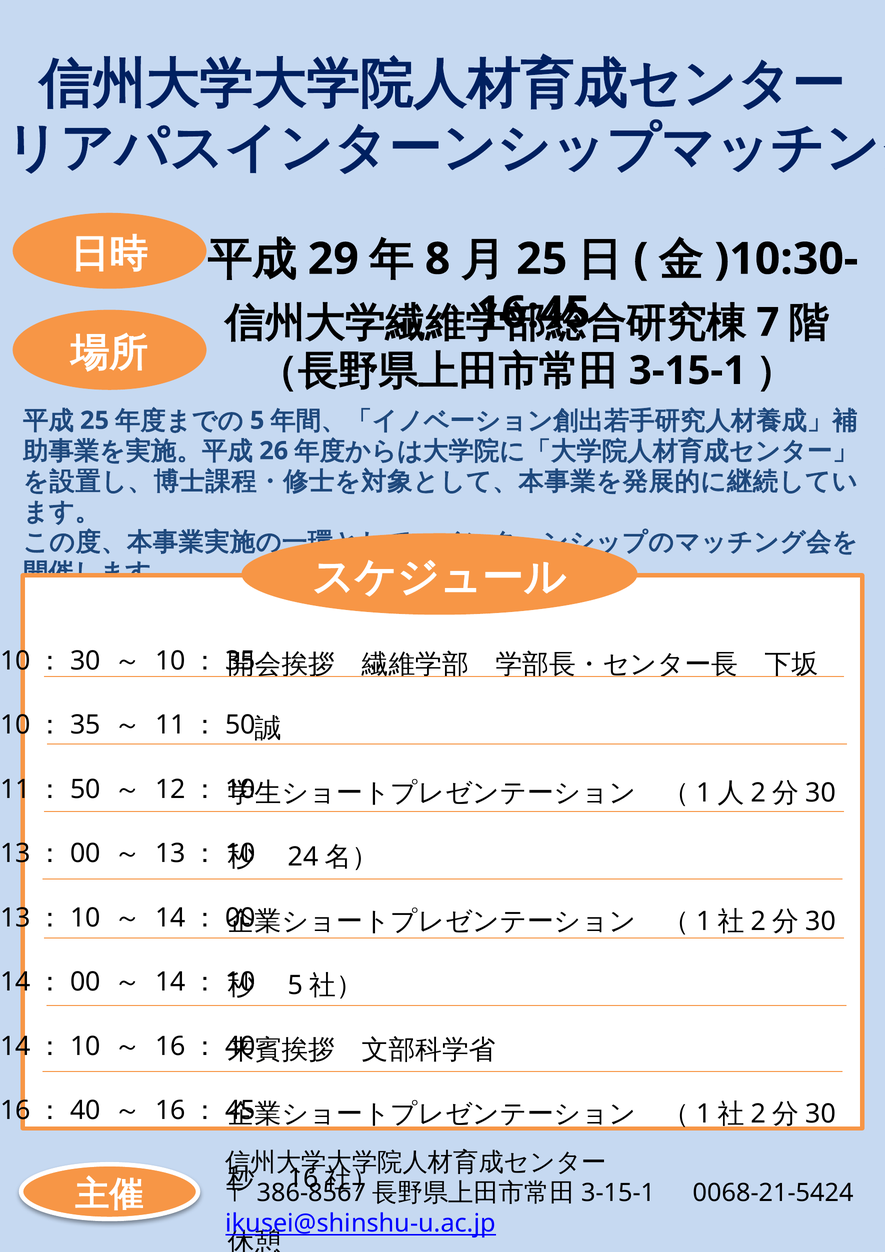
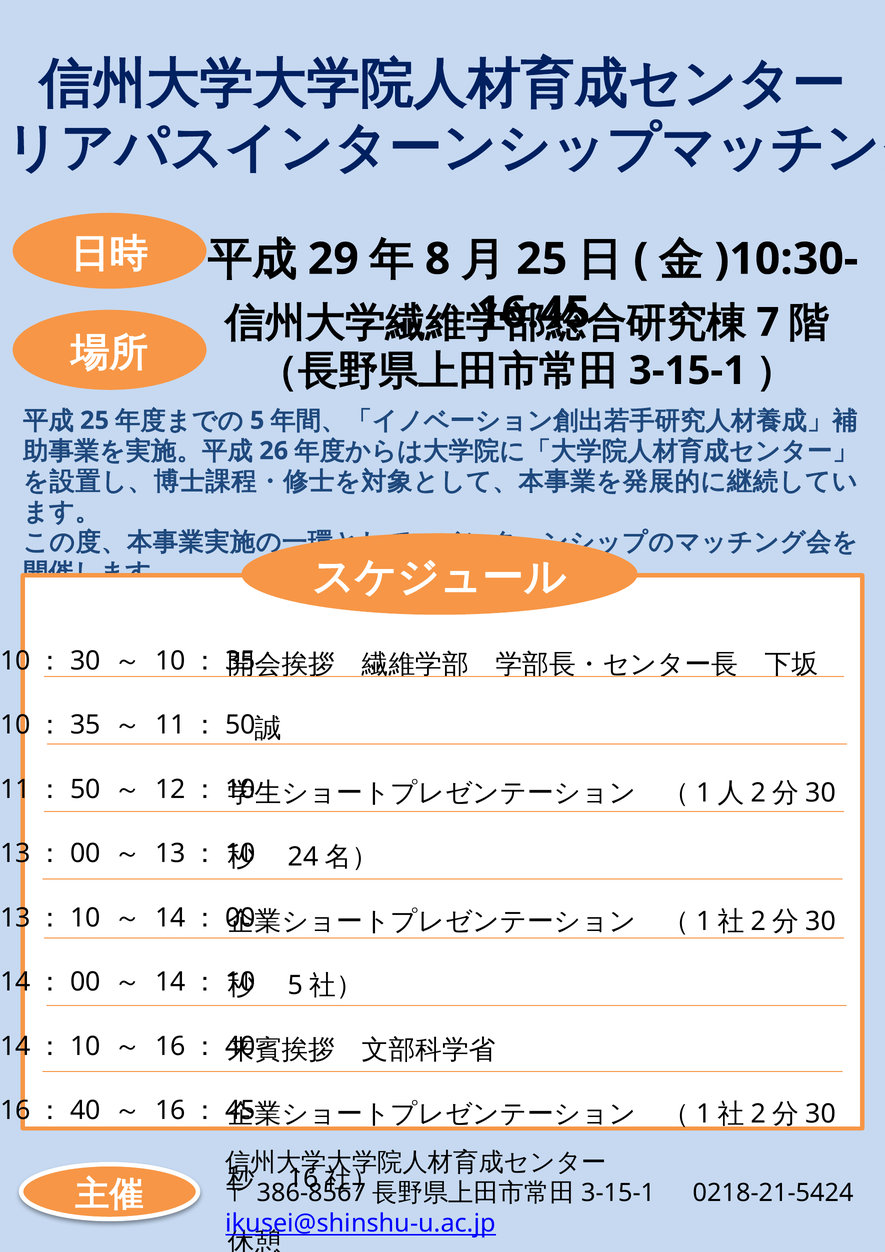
0068-21-5424: 0068-21-5424 -> 0218-21-5424 (773, 1192)
